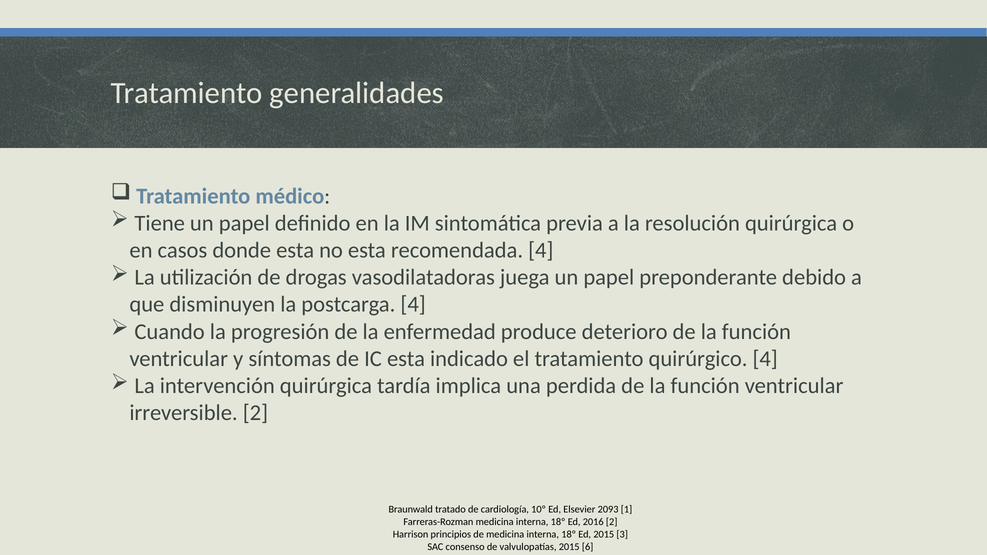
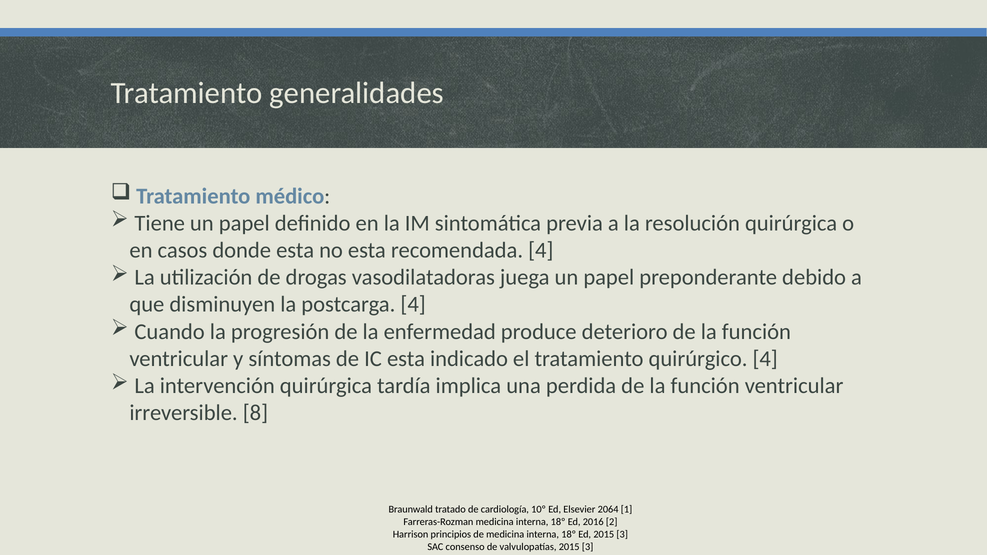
irreversible 2: 2 -> 8 (255, 413)
2093: 2093 -> 2064 (608, 510)
valvulopatías 2015 6: 6 -> 3 (588, 547)
